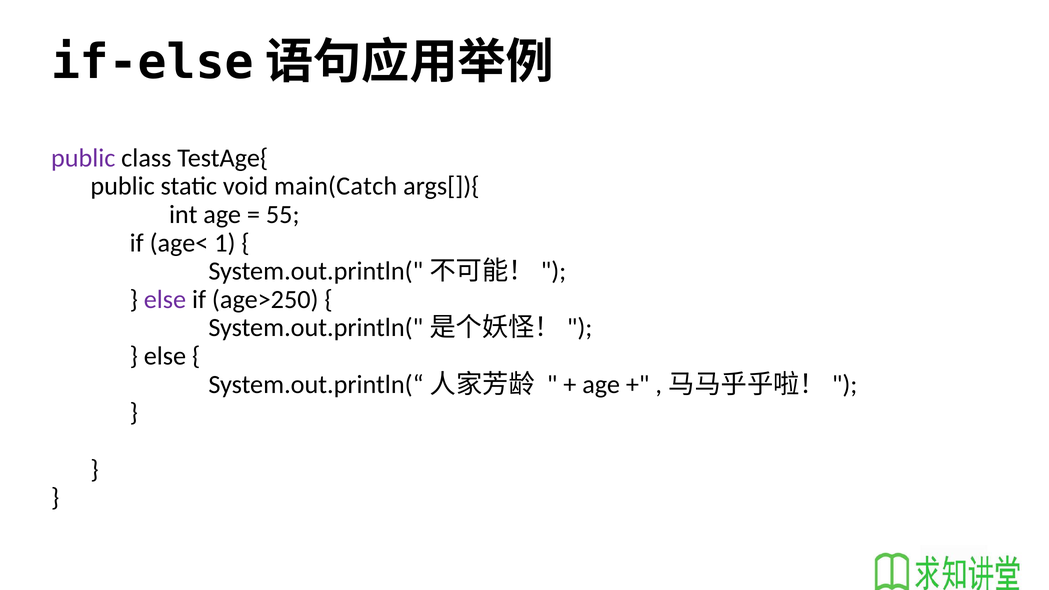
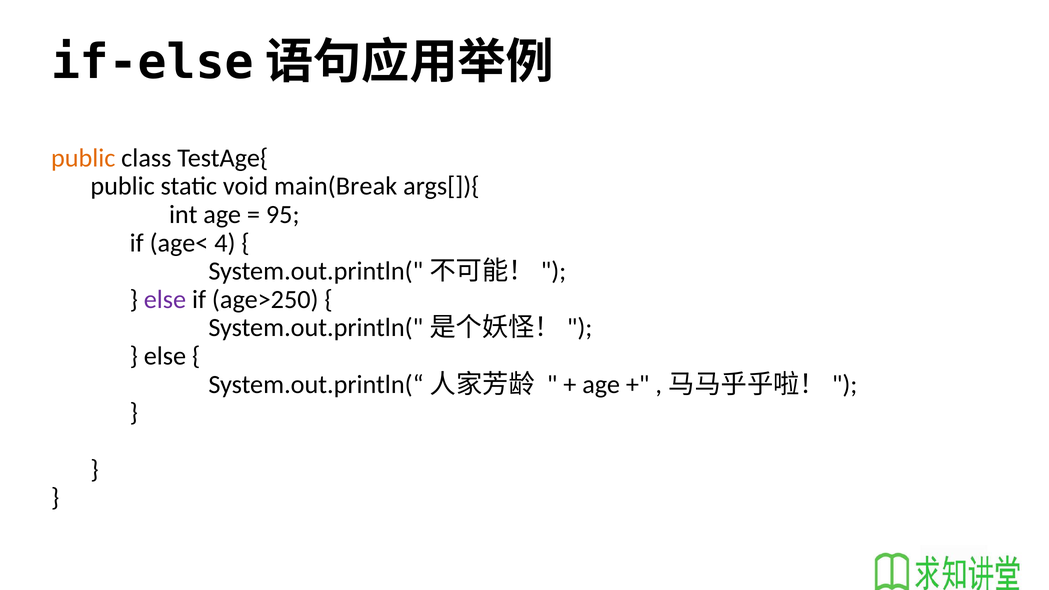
public colour: purple -> orange (83, 158)
main(Catch: main(Catch -> main(Break (336, 186)
55: 55 -> 95 (283, 215)
1: 1 -> 4 (225, 243)
